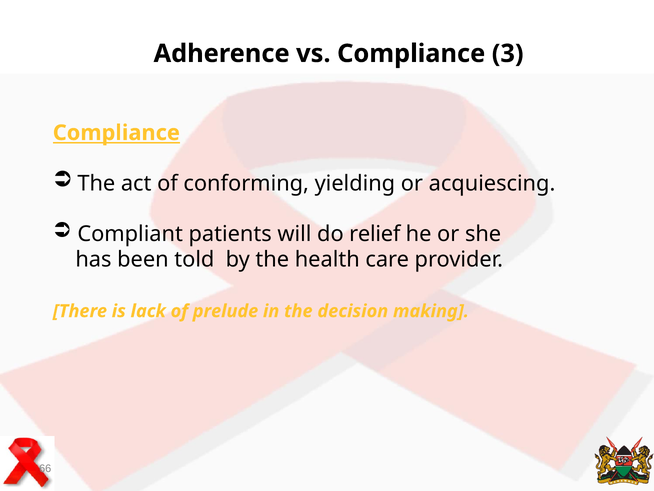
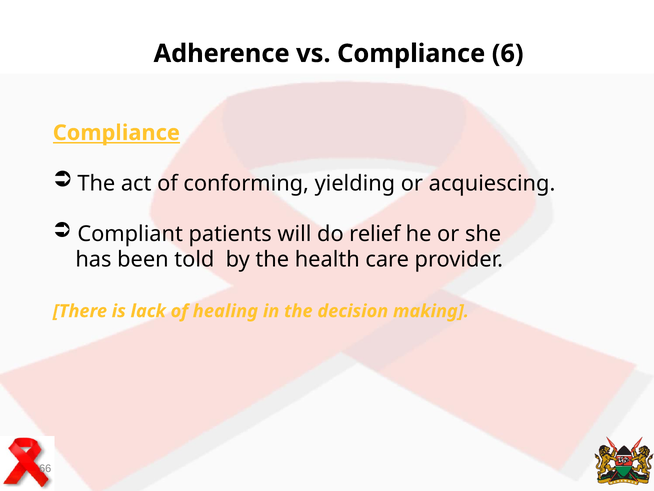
3: 3 -> 6 (508, 54)
prelude: prelude -> healing (225, 311)
